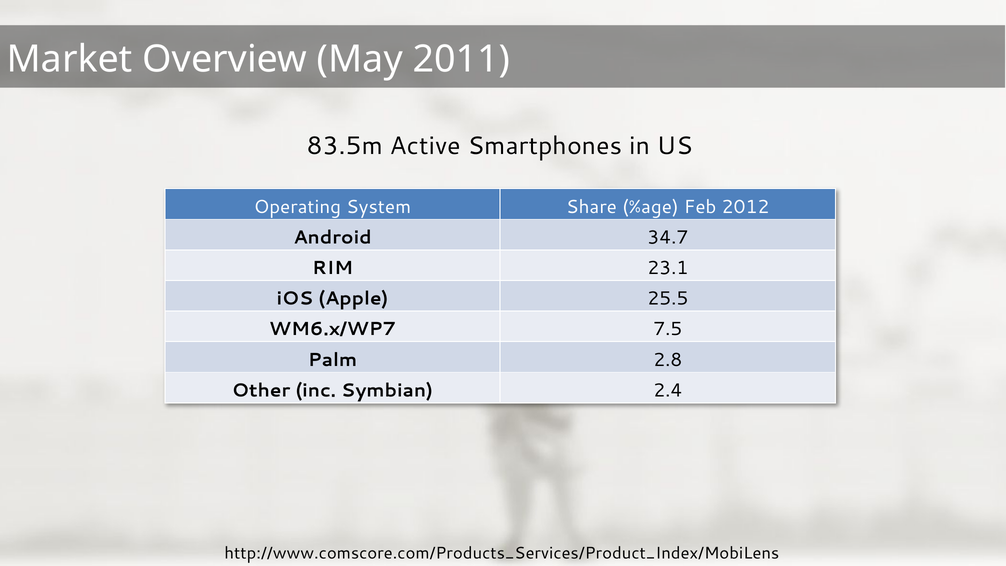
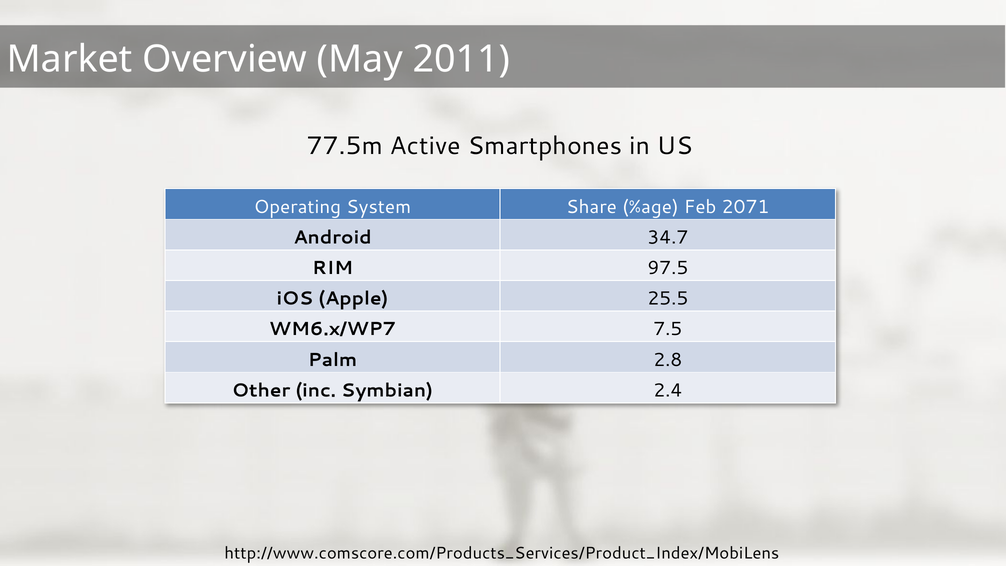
83.5m: 83.5m -> 77.5m (345, 146)
2012: 2012 -> 2071 (746, 207)
23.1: 23.1 -> 97.5 (668, 268)
